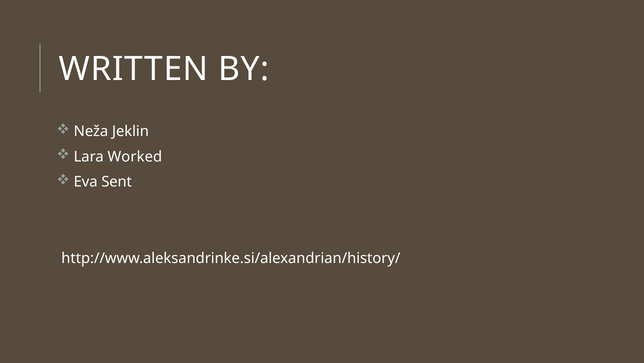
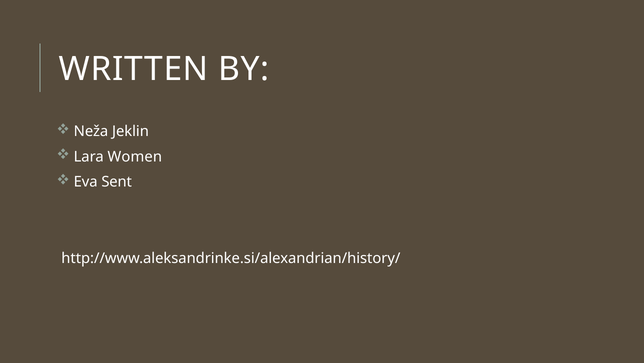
Worked: Worked -> Women (135, 156)
